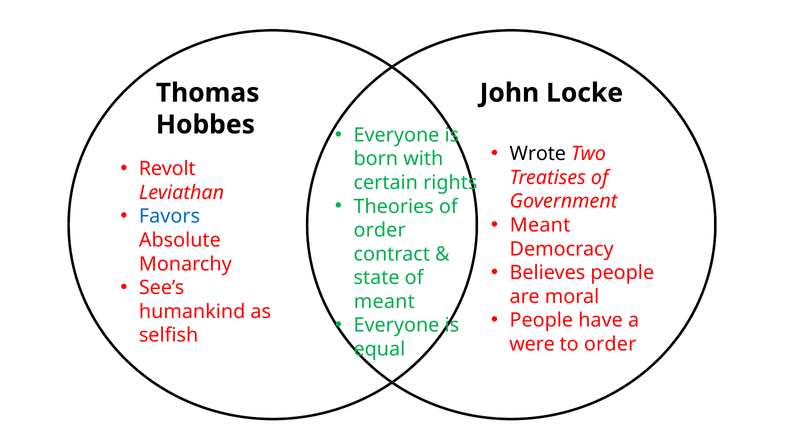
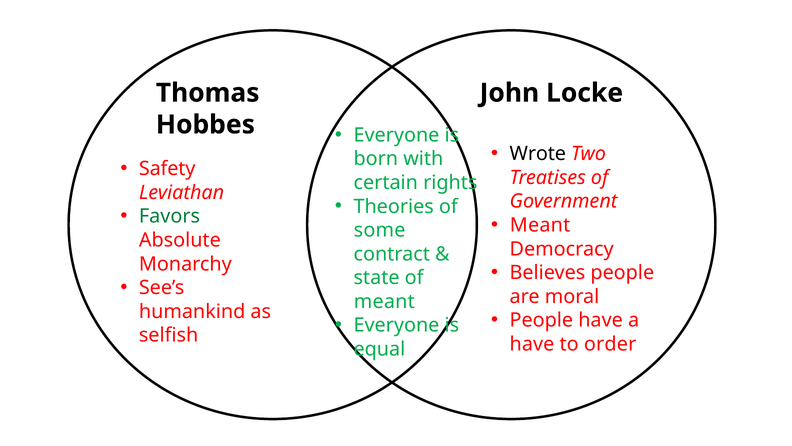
Revolt: Revolt -> Safety (167, 169)
Favors colour: blue -> green (170, 216)
order: order -> some (380, 230)
were: were -> have (532, 344)
